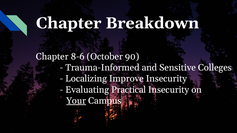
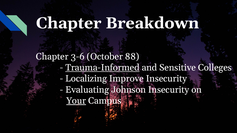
8-6: 8-6 -> 3-6 (78, 57)
90: 90 -> 88 (132, 57)
Trauma-Informed underline: none -> present (102, 68)
Practical: Practical -> Johnson (129, 90)
